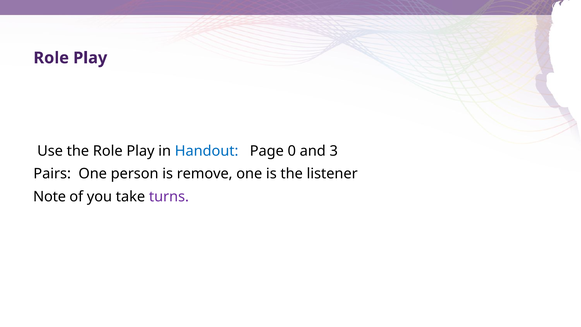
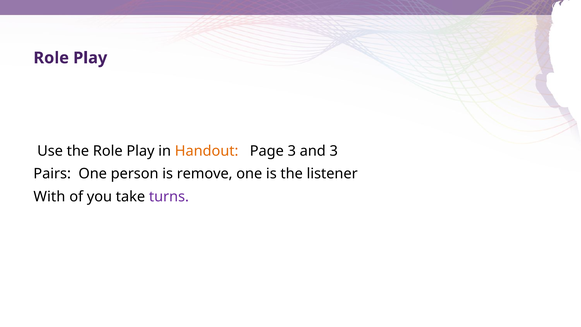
Handout colour: blue -> orange (207, 151)
Page 0: 0 -> 3 (292, 151)
Note: Note -> With (49, 197)
